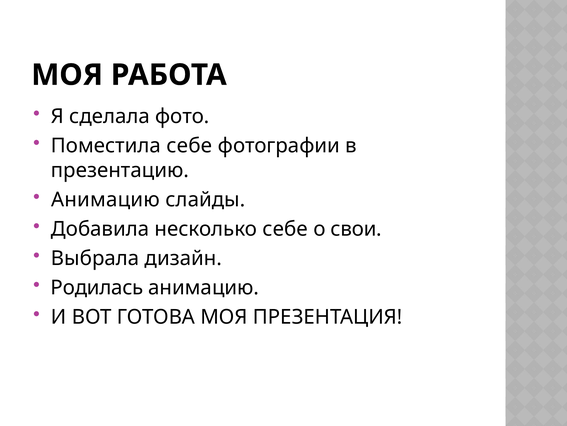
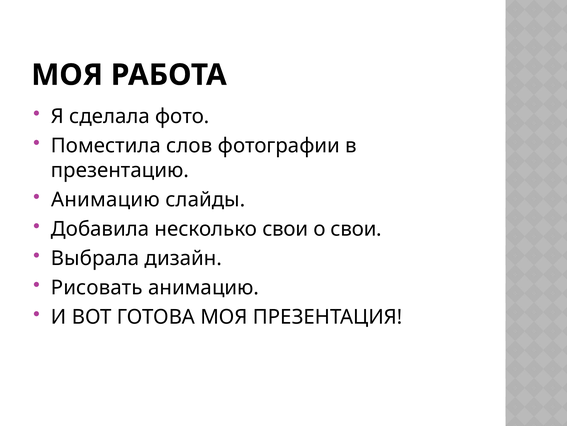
Поместила себе: себе -> слов (189, 146)
несколько себе: себе -> свои (285, 229)
Родилась: Родилась -> Рисовать (97, 287)
